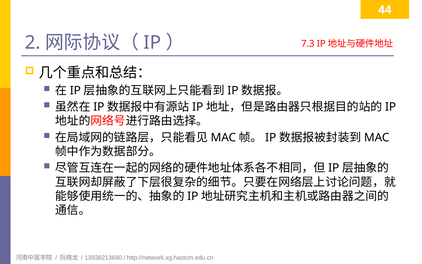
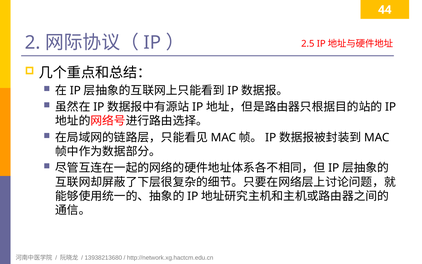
7.3: 7.3 -> 2.5 (308, 44)
